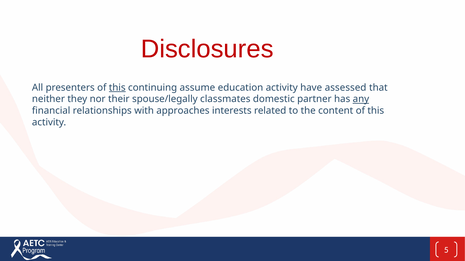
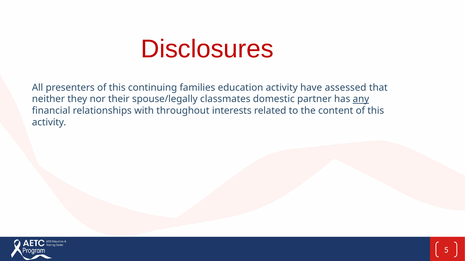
this underline: present -> none (117, 88)
assume: assume -> families (197, 88)
approaches: approaches -> throughout (183, 111)
